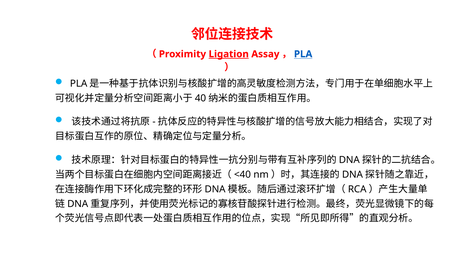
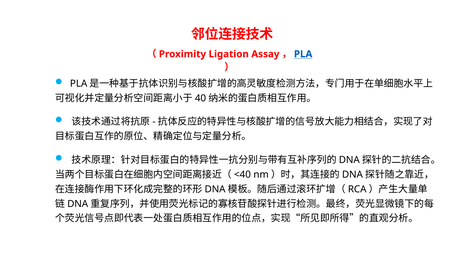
Ligation underline: present -> none (229, 54)
